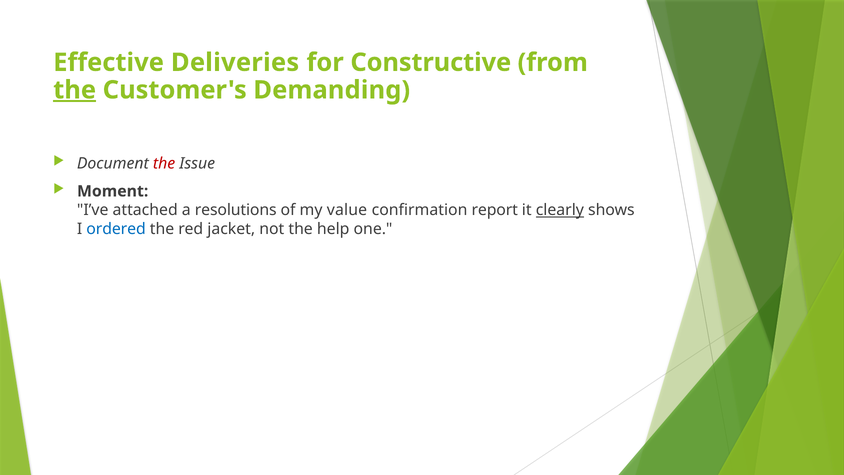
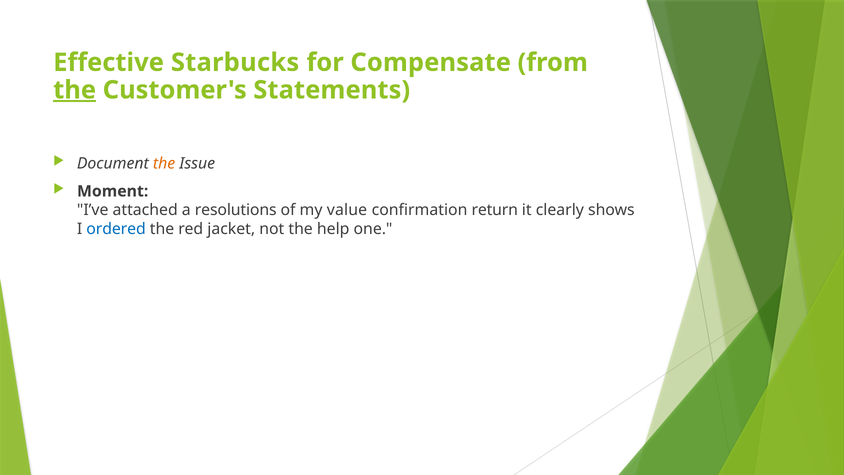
Deliveries: Deliveries -> Starbucks (235, 62)
Constructive: Constructive -> Compensate (431, 62)
Demanding: Demanding -> Statements (332, 90)
the colour: red -> orange (164, 163)
report: report -> return (495, 210)
clearly underline: present -> none (560, 210)
